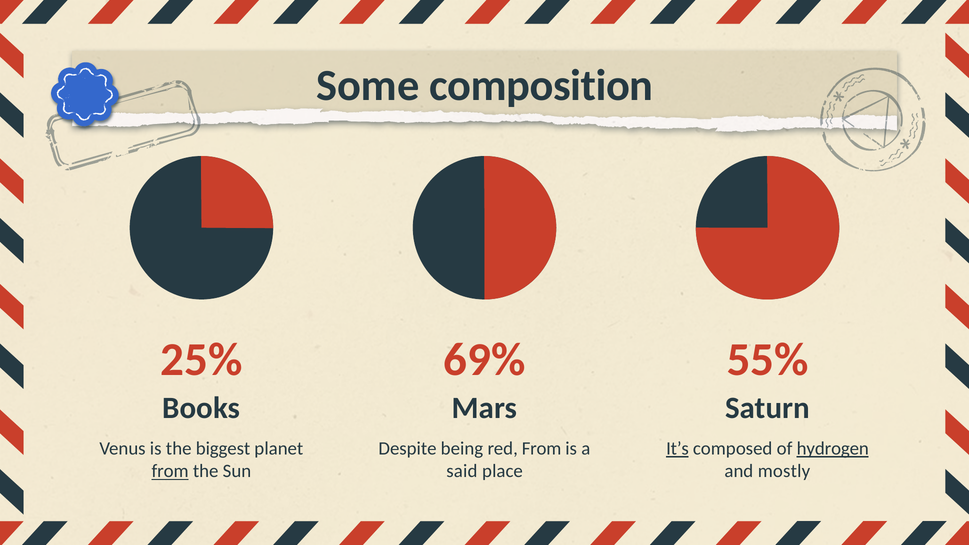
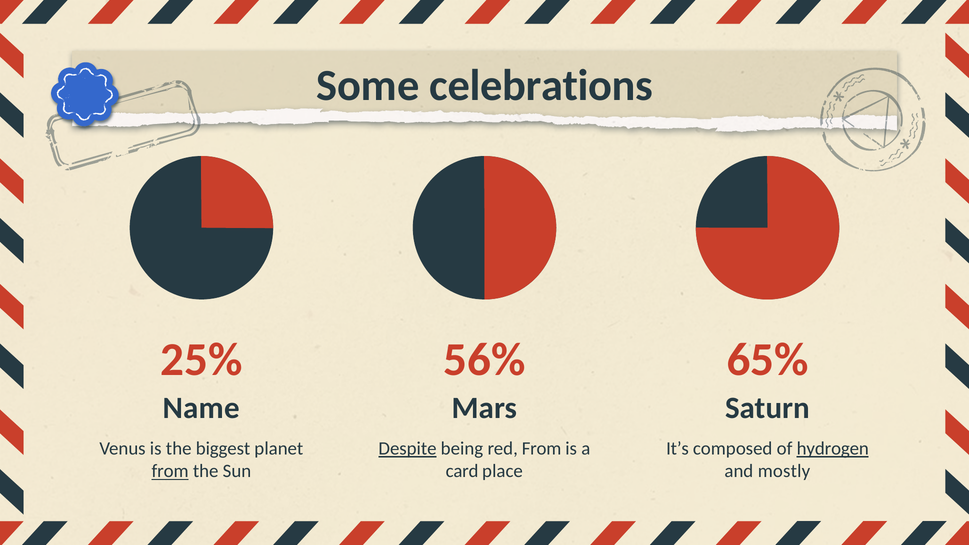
composition: composition -> celebrations (541, 86)
69%: 69% -> 56% (484, 360)
55%: 55% -> 65% (768, 360)
Books: Books -> Name (201, 408)
Despite underline: none -> present (407, 449)
It’s underline: present -> none (677, 449)
said: said -> card (462, 471)
